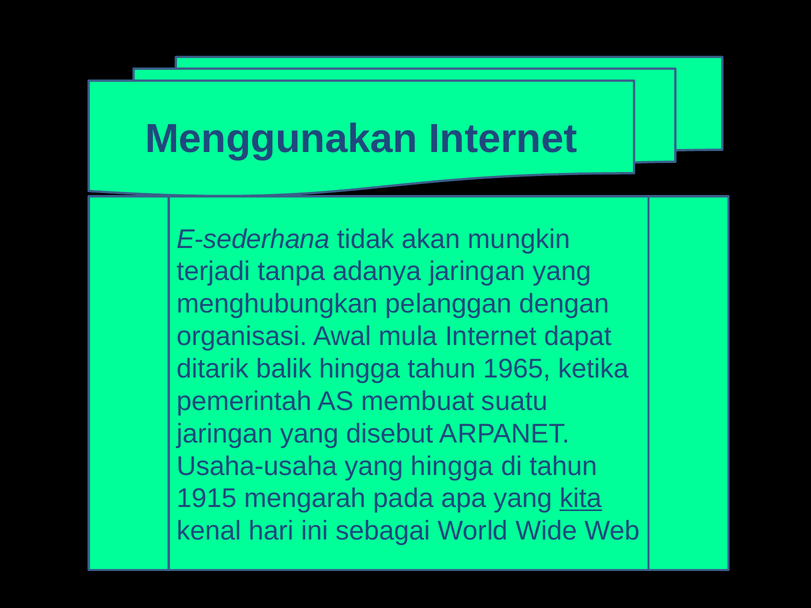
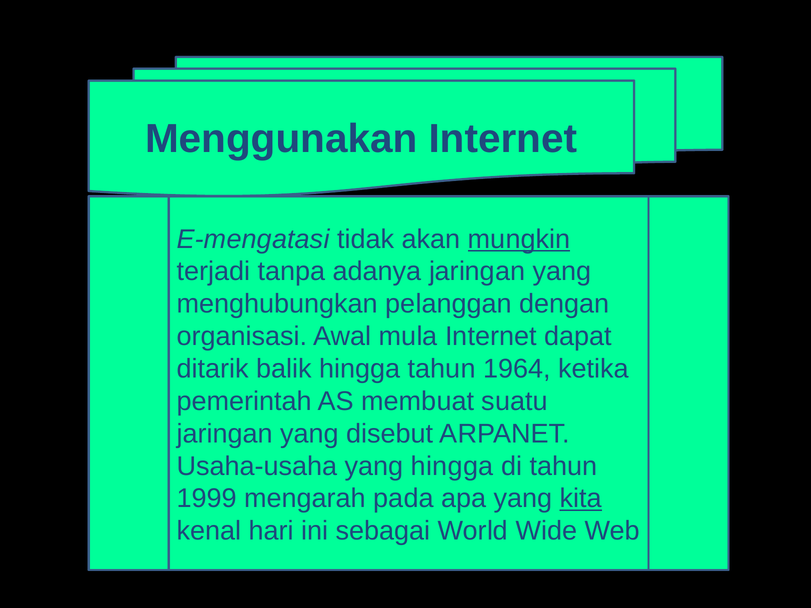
E-sederhana: E-sederhana -> E-mengatasi (253, 239)
mungkin underline: none -> present (519, 239)
1965: 1965 -> 1964 (517, 369)
1915: 1915 -> 1999 (207, 499)
